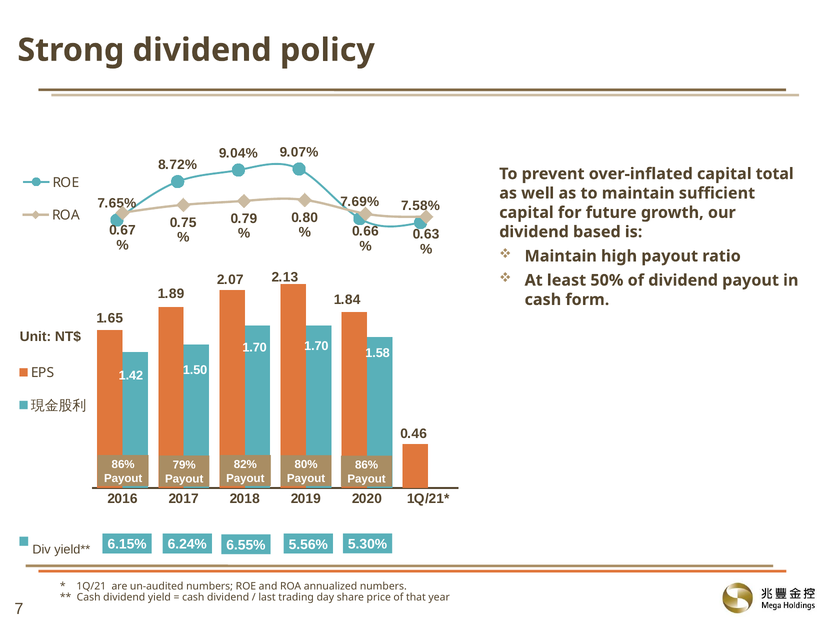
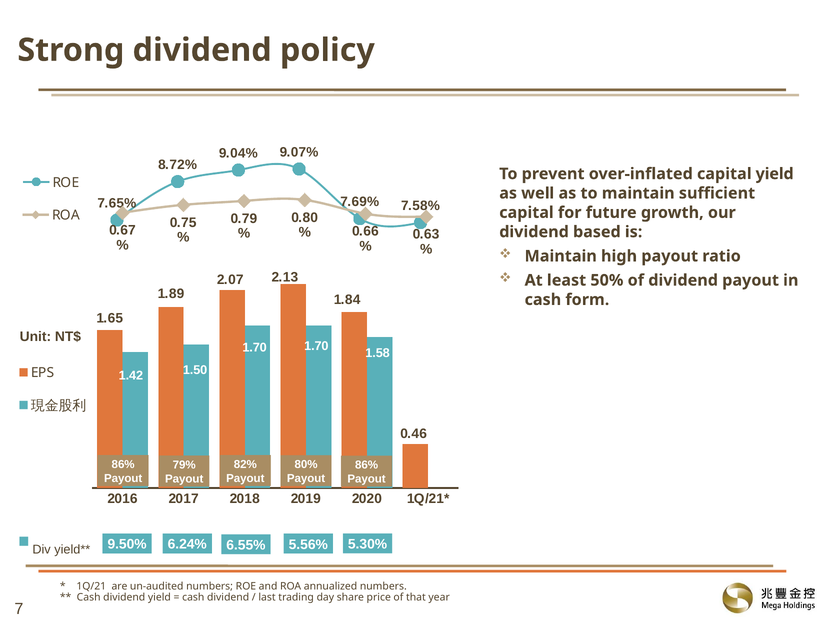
capital total: total -> yield (775, 174)
6.15%: 6.15% -> 9.50% (127, 545)
